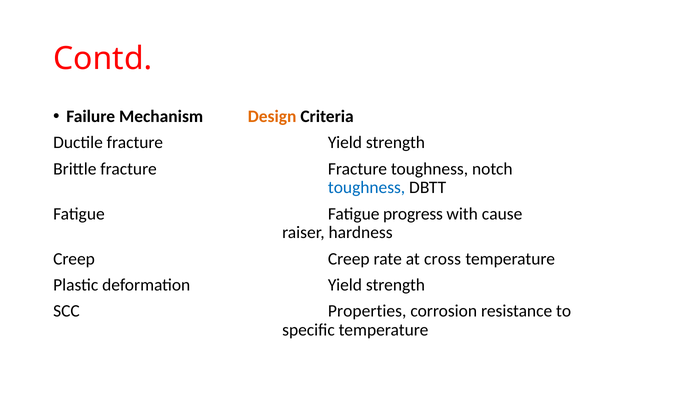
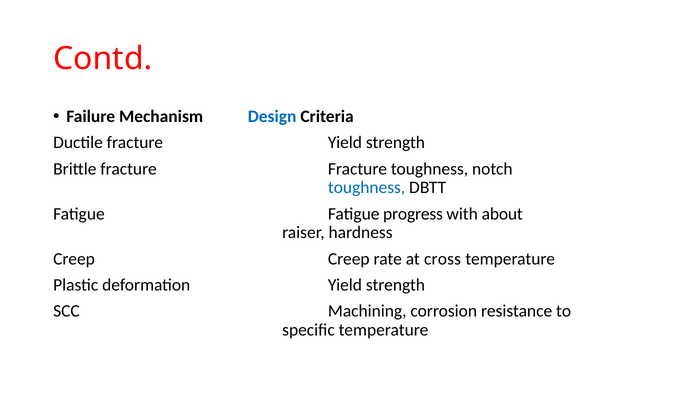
Design colour: orange -> blue (272, 116)
cause: cause -> about (502, 214)
Properties: Properties -> Machining (367, 311)
